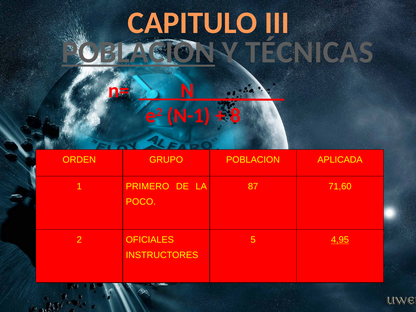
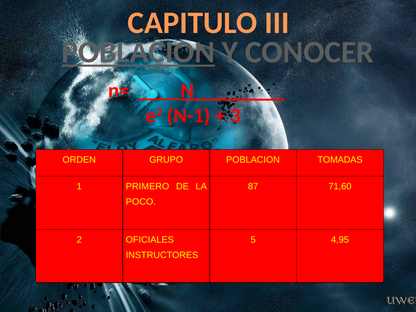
TÉCNICAS: TÉCNICAS -> CONOCER (309, 52)
8: 8 -> 3 (235, 116)
APLICADA: APLICADA -> TOMADAS (340, 160)
4,95 underline: present -> none (340, 240)
